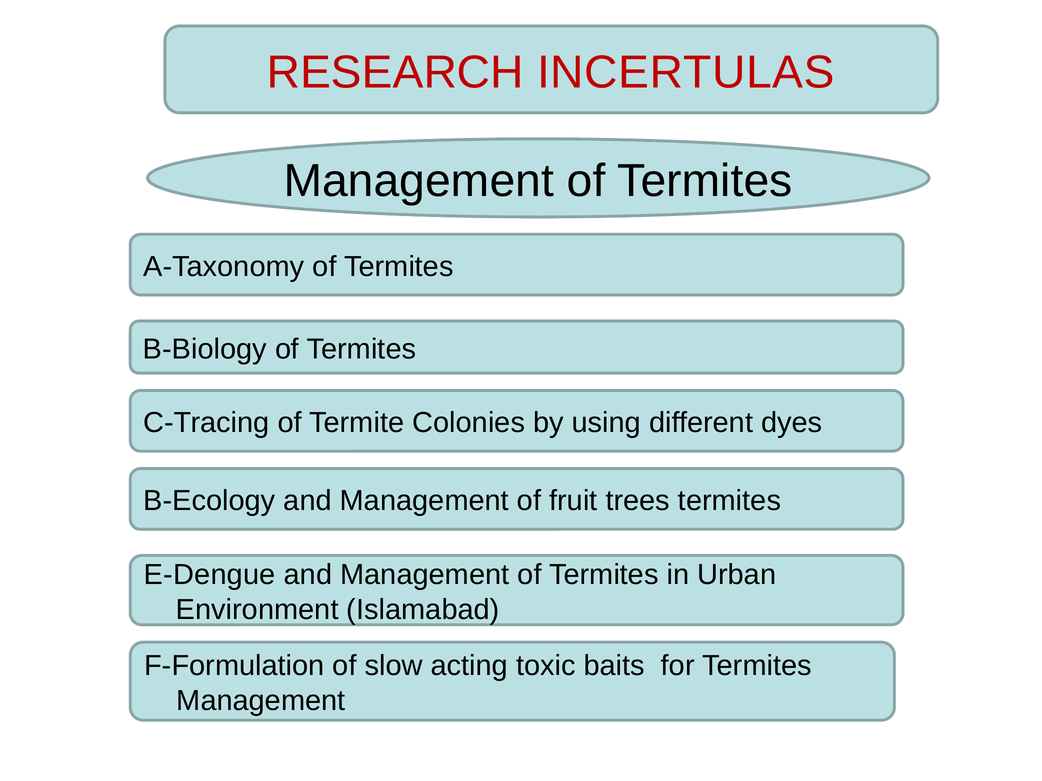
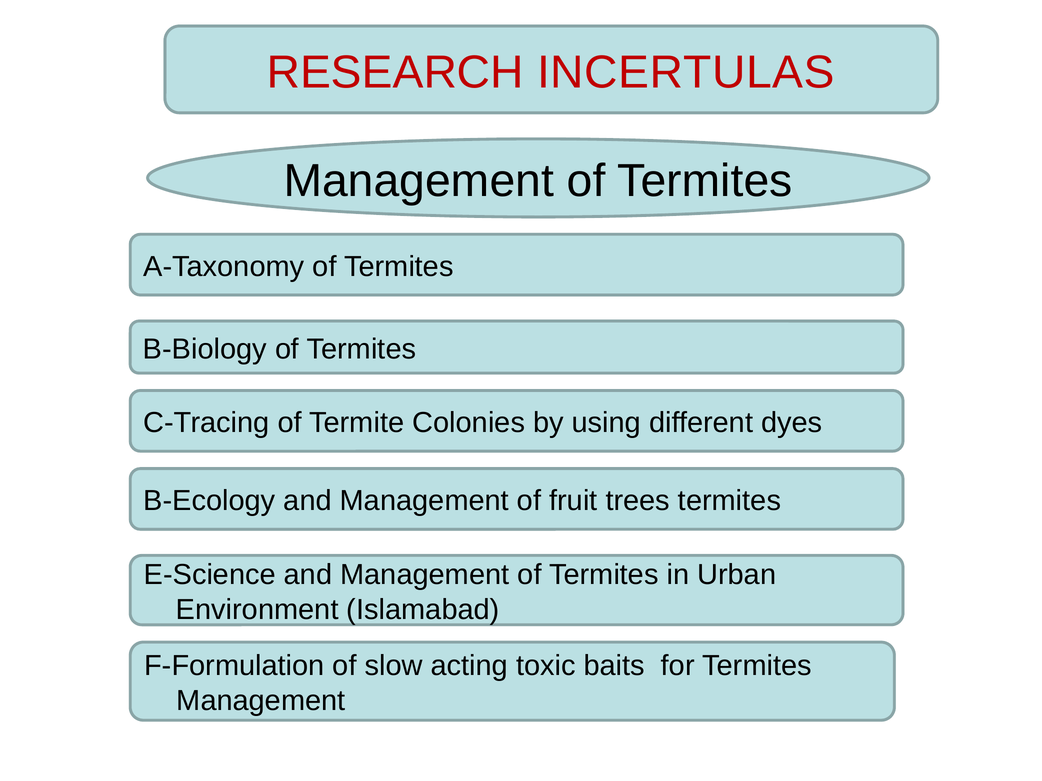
E-Dengue: E-Dengue -> E-Science (210, 575)
